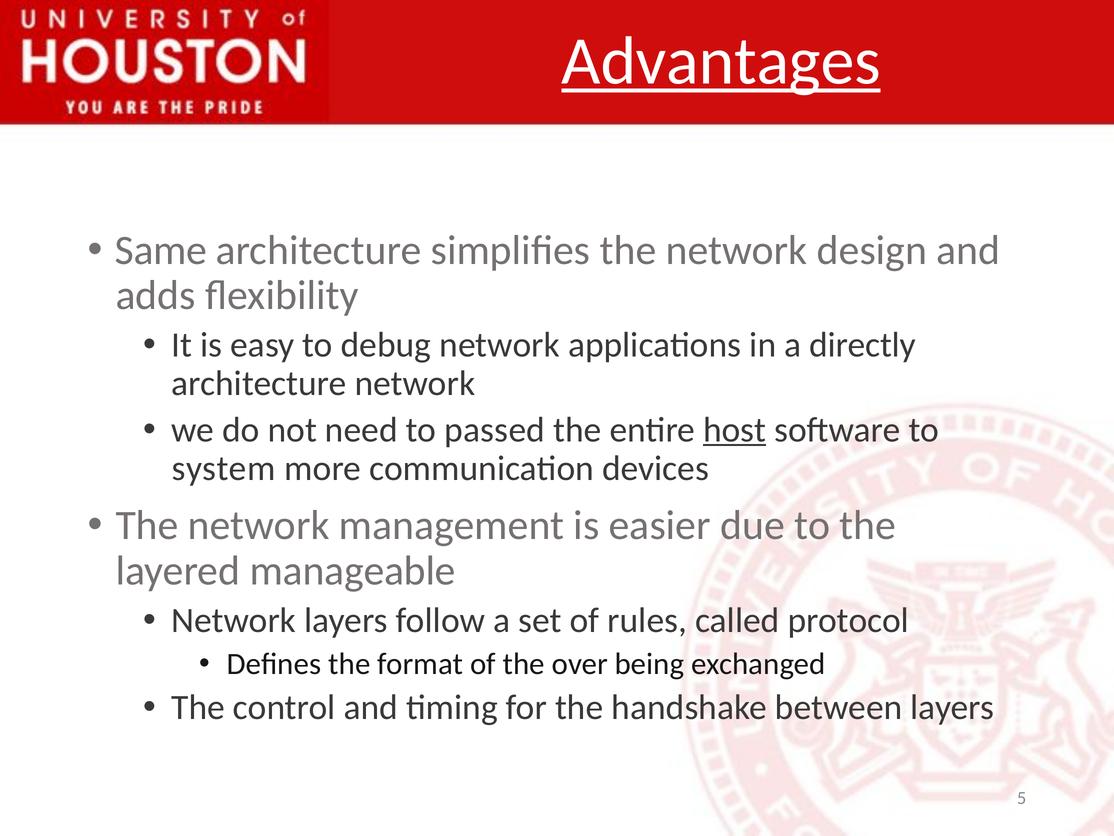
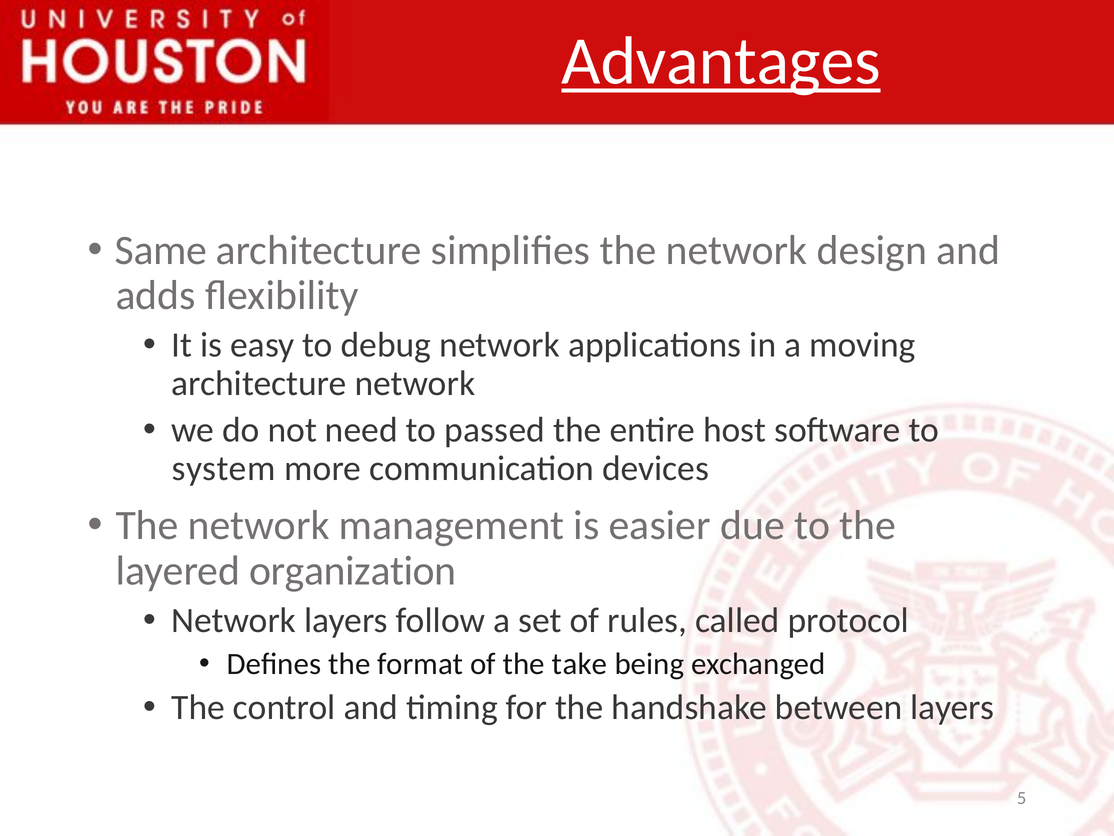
directly: directly -> moving (863, 345)
host underline: present -> none (735, 430)
manageable: manageable -> organization (353, 570)
over: over -> take (580, 664)
